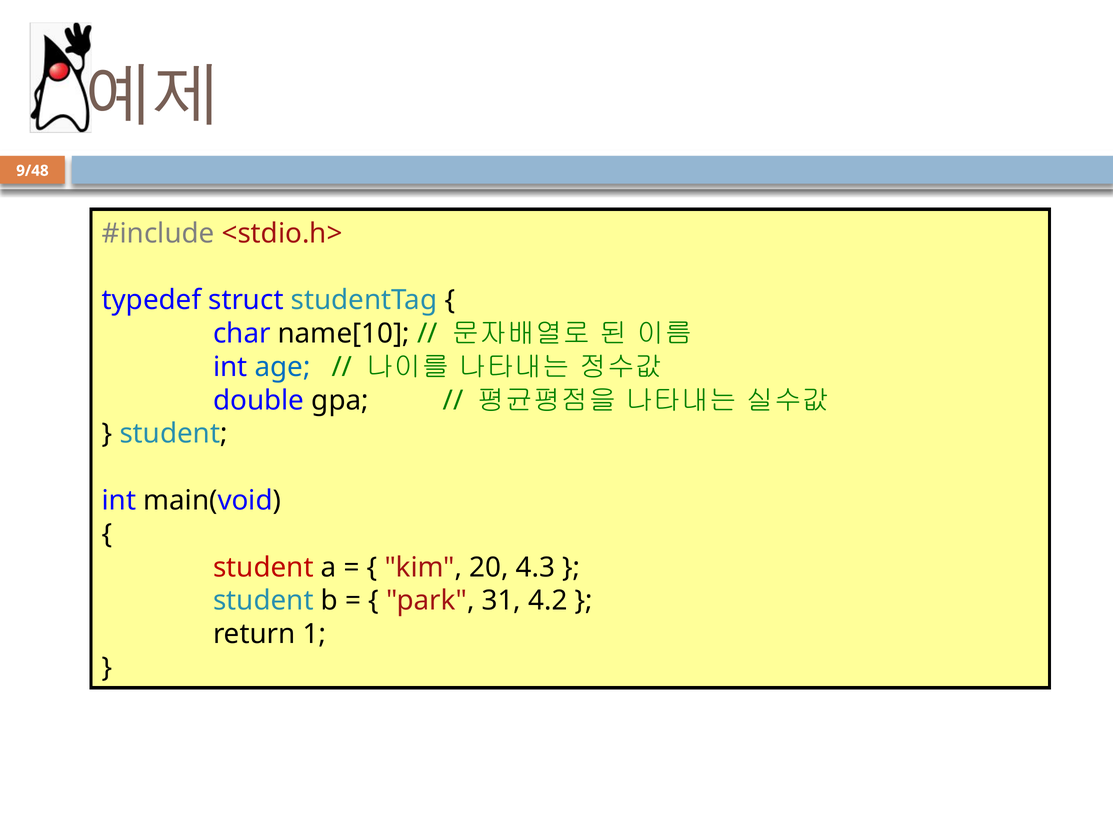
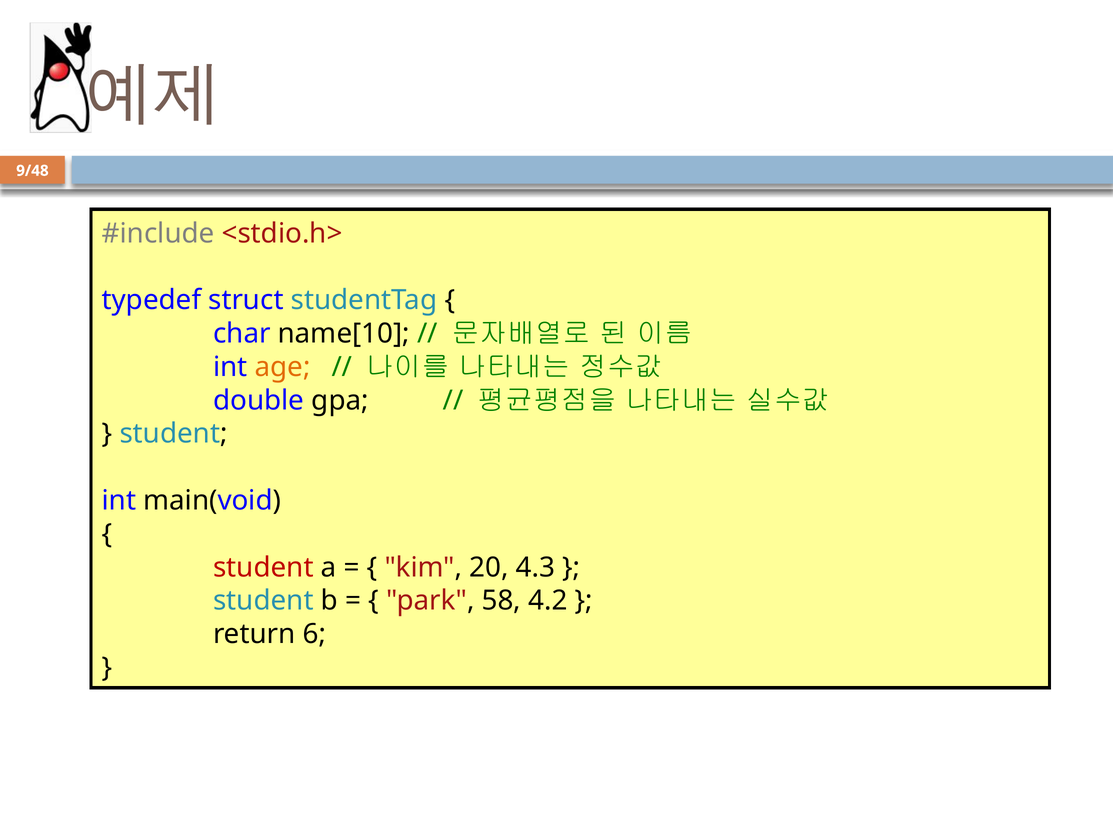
age colour: blue -> orange (283, 367)
31: 31 -> 58 (501, 601)
1: 1 -> 6 (314, 634)
